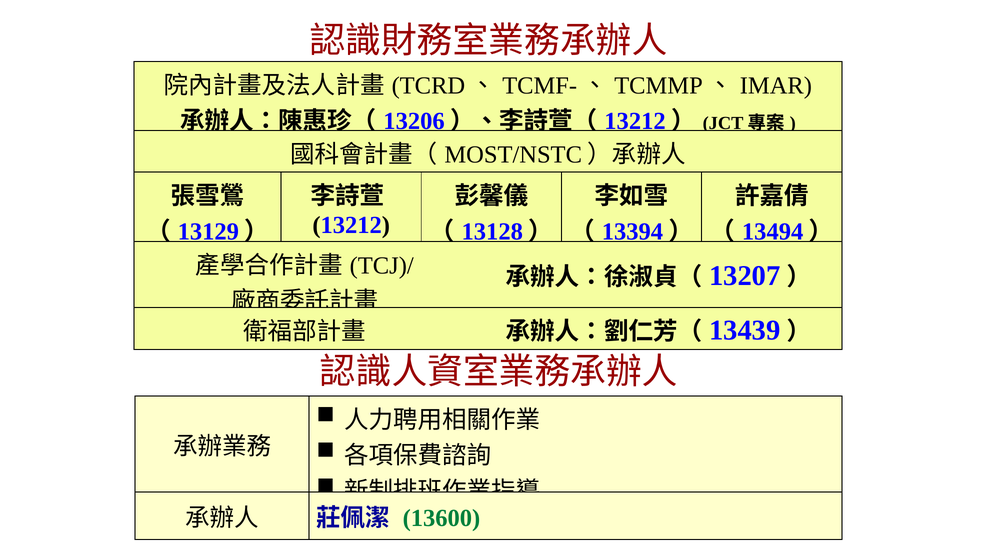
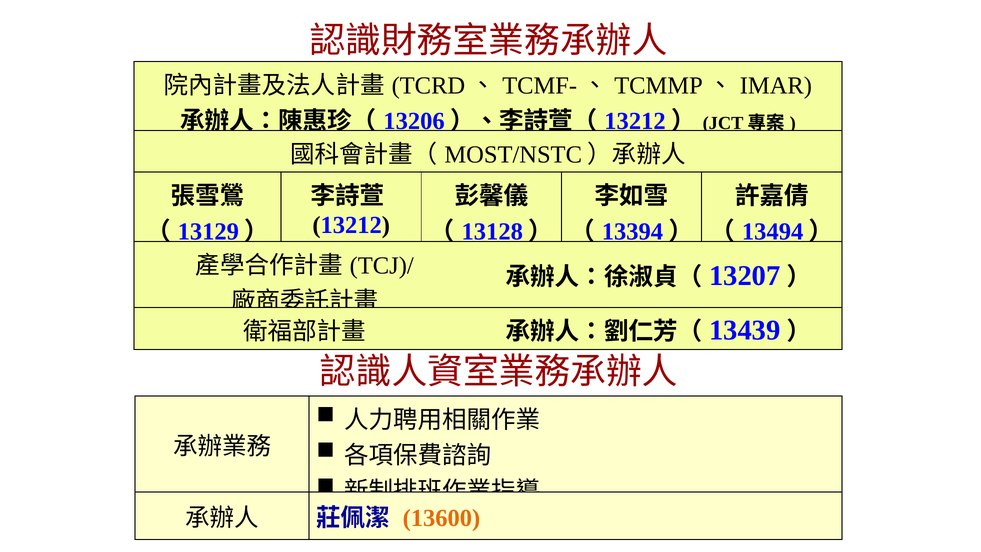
13600 colour: green -> orange (441, 518)
